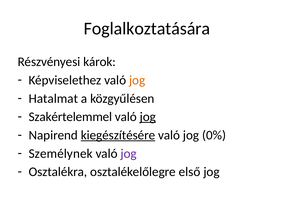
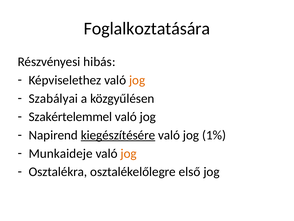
károk: károk -> hibás (99, 62)
Hatalmat: Hatalmat -> Szabályai (53, 98)
jog underline: present -> none (148, 117)
0%: 0% -> 1% (214, 135)
Személynek: Személynek -> Munkaideje (61, 153)
jog colour: purple -> orange (129, 153)
